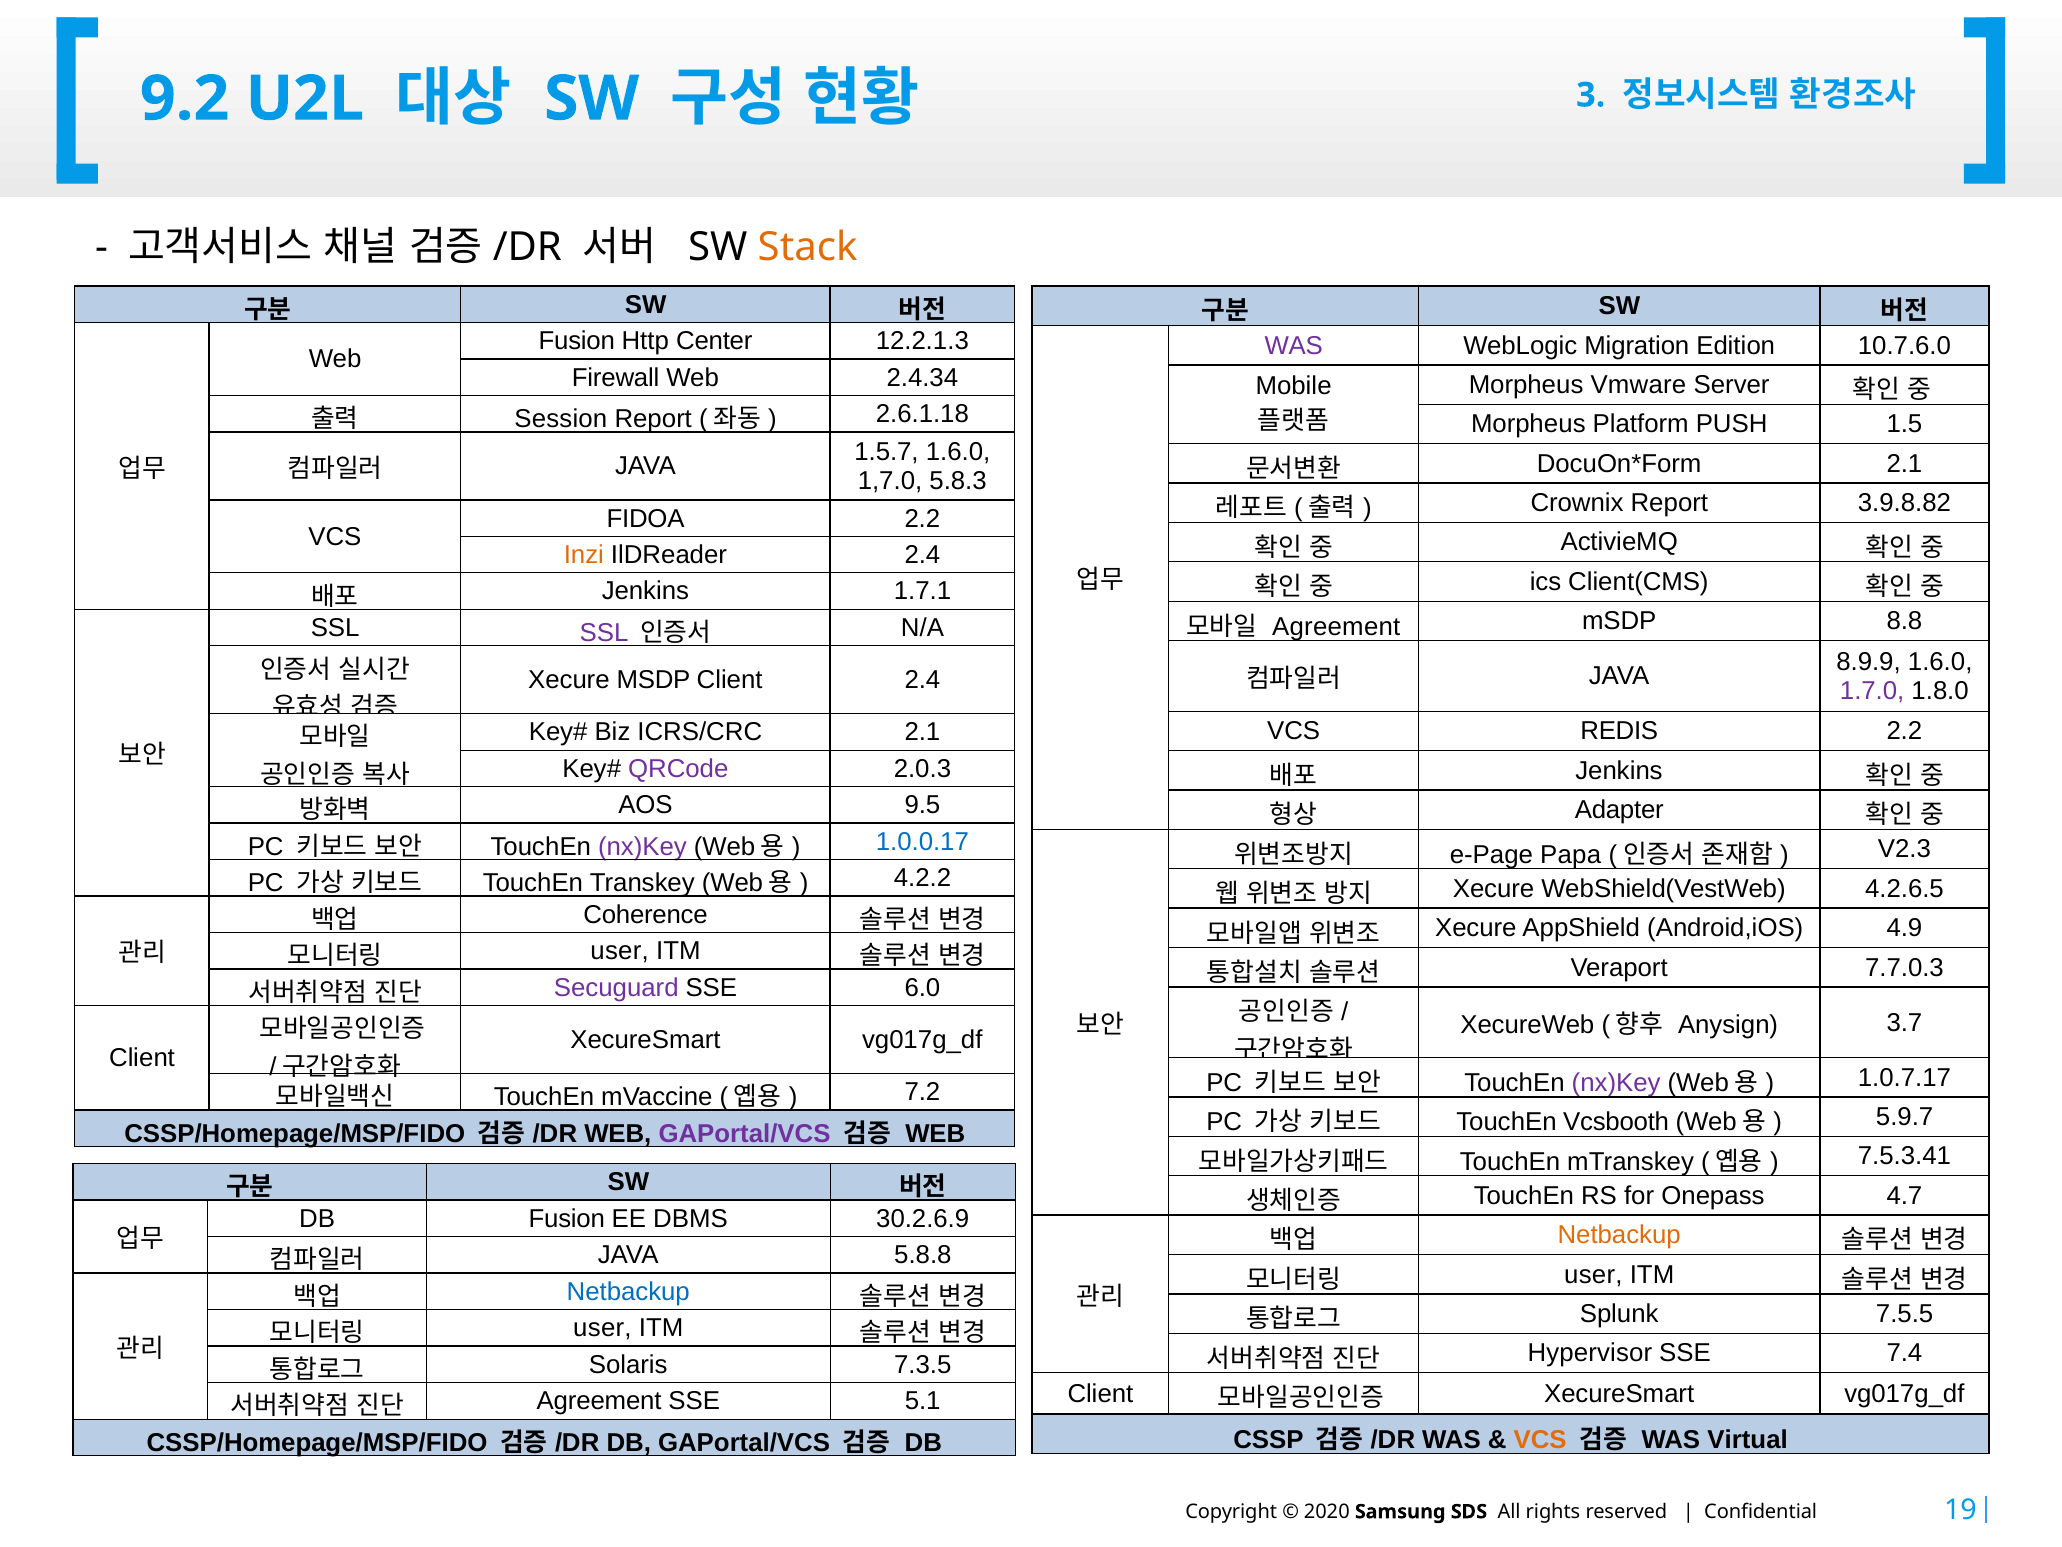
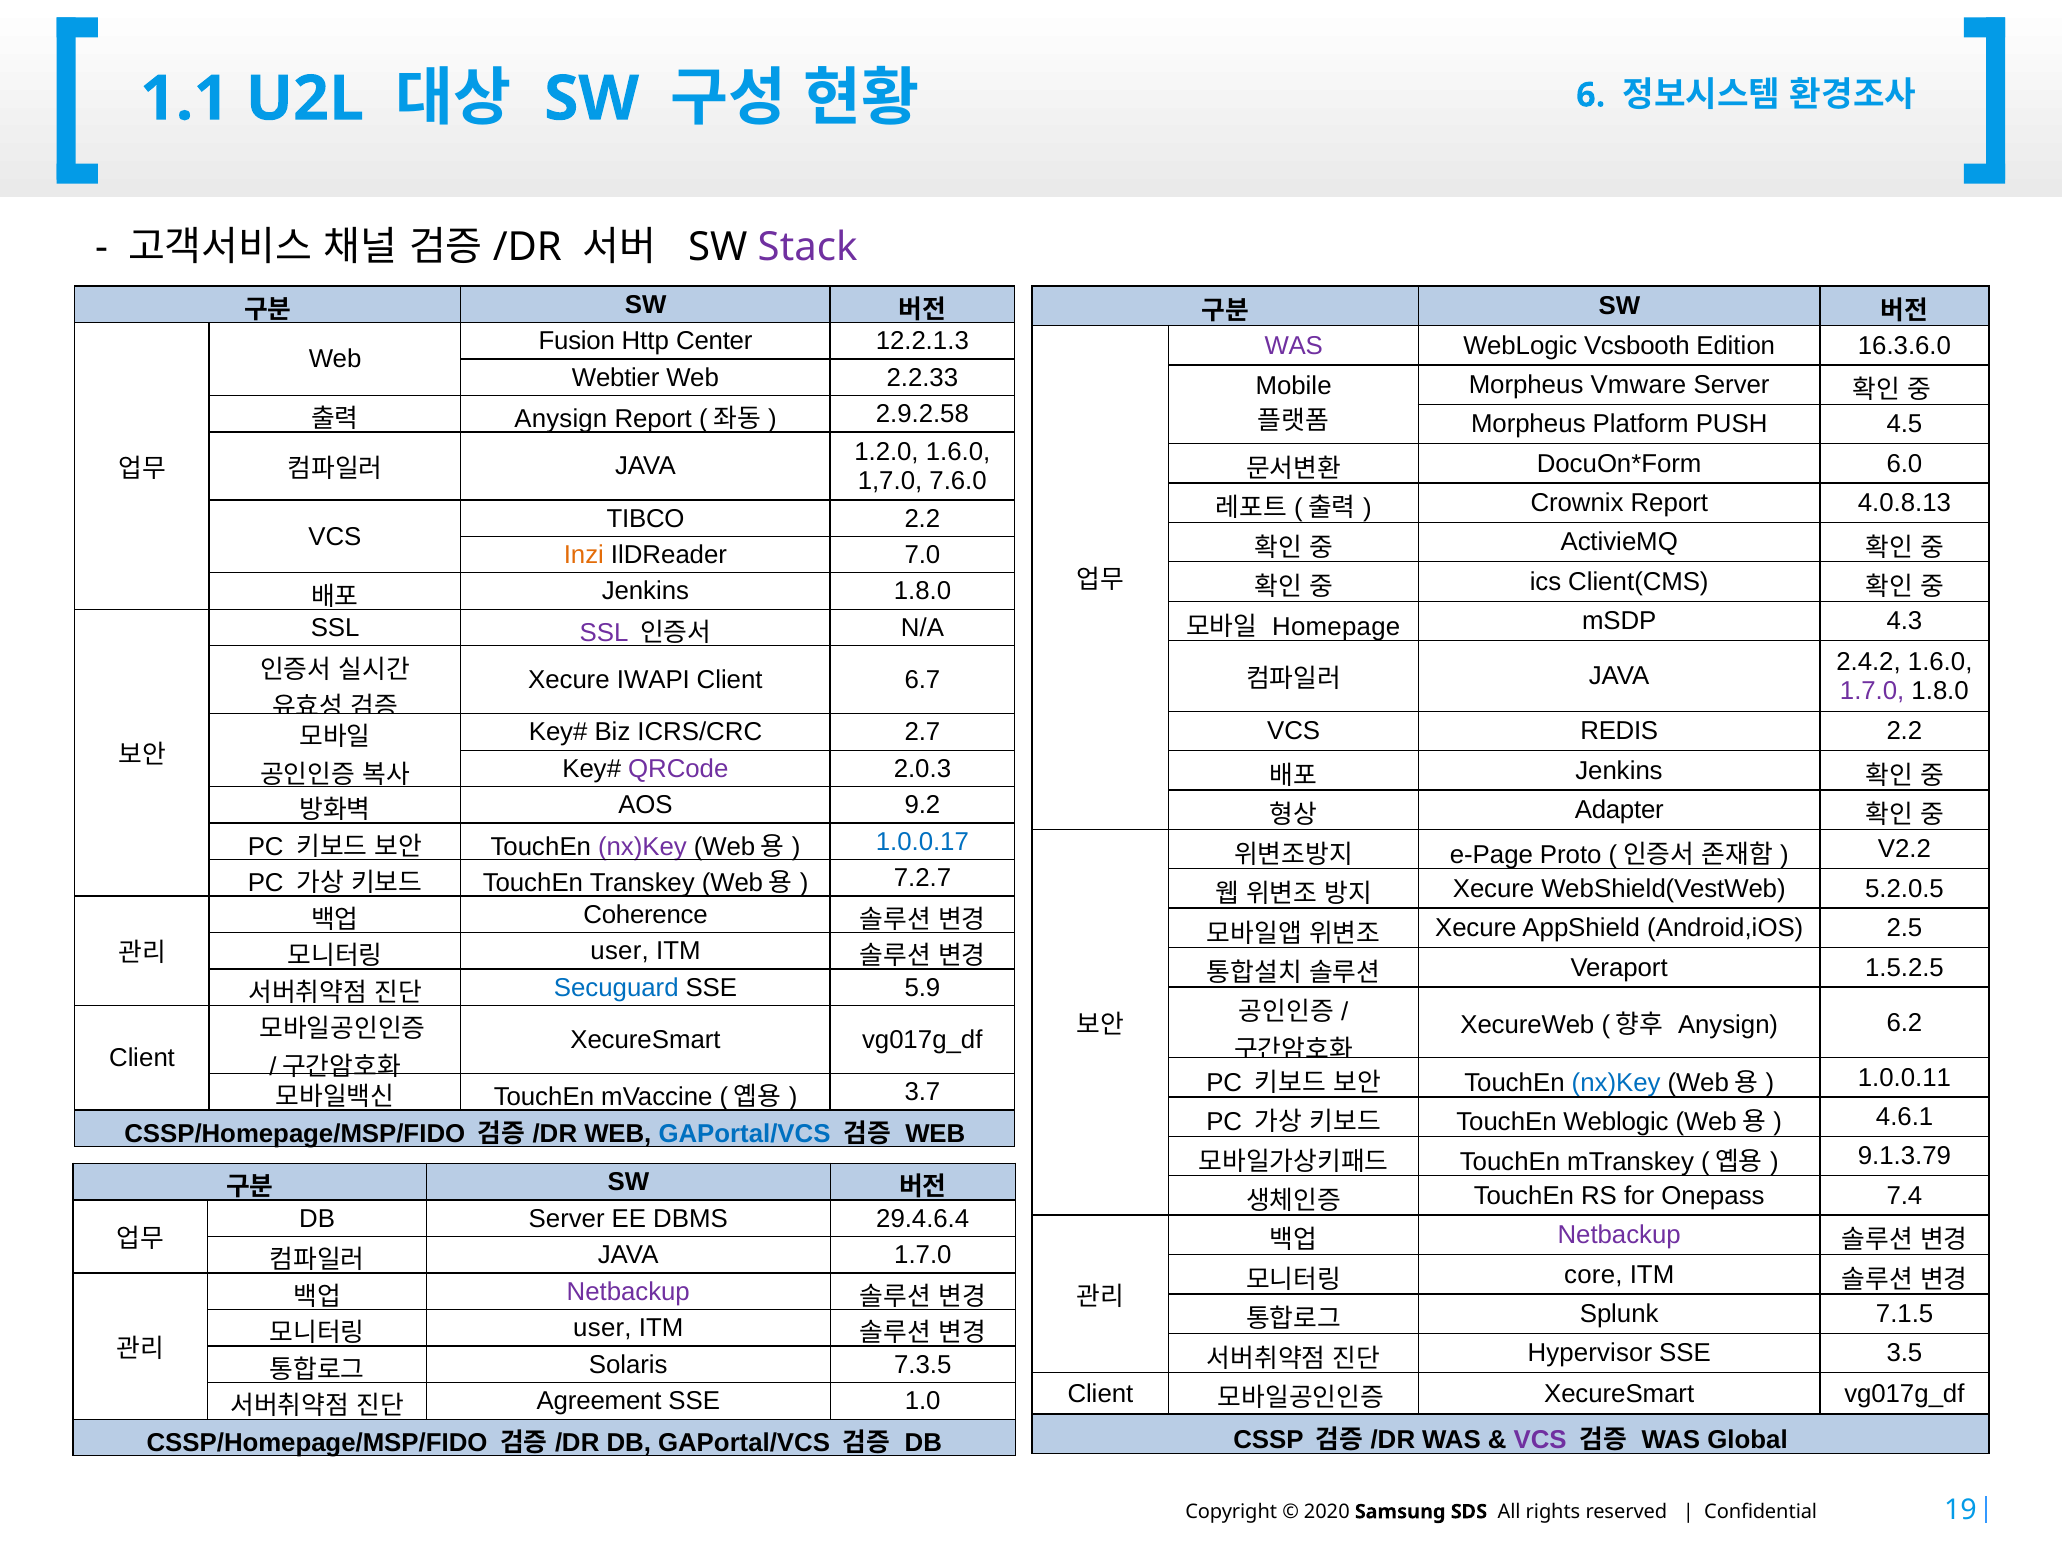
9.2: 9.2 -> 1.1 (185, 99)
3: 3 -> 6 (1591, 95)
Stack colour: orange -> purple (808, 247)
Migration: Migration -> Vcsbooth (1637, 345)
10.7.6.0: 10.7.6.0 -> 16.3.6.0 (1904, 345)
Firewall: Firewall -> Webtier (616, 377)
2.4.34: 2.4.34 -> 2.2.33 (922, 377)
Session: Session -> Anysign (561, 419)
2.6.1.18: 2.6.1.18 -> 2.9.2.58 (922, 414)
1.5: 1.5 -> 4.5 (1904, 424)
1.5.7: 1.5.7 -> 1.2.0 (886, 452)
2.1: 2.1 -> 6.0 (1904, 464)
5.8.3: 5.8.3 -> 7.6.0 (958, 481)
3.9.8.82: 3.9.8.82 -> 4.0.8.13 (1904, 503)
FIDOA: FIDOA -> TIBCO (646, 518)
IlDReader 2.4: 2.4 -> 7.0 (922, 555)
Jenkins 1.7.1: 1.7.1 -> 1.8.0 (923, 591)
Agreement: Agreement -> Homepage (1336, 626)
8.8: 8.8 -> 4.3 (1904, 621)
8.9.9: 8.9.9 -> 2.4.2 (1869, 662)
Xecure MSDP: MSDP -> IWAPI (653, 680)
Client 2.4: 2.4 -> 6.7 (922, 680)
ICRS/CRC 2.1: 2.1 -> 2.7 (922, 732)
9.5: 9.5 -> 9.2 (922, 805)
Papa: Papa -> Proto (1571, 854)
V2.3: V2.3 -> V2.2 (1904, 849)
4.2.2: 4.2.2 -> 7.2.7 (923, 878)
4.2.6.5: 4.2.6.5 -> 5.2.0.5 (1904, 889)
4.9: 4.9 -> 2.5 (1904, 928)
7.7.0.3: 7.7.0.3 -> 1.5.2.5 (1904, 967)
Secuguard colour: purple -> blue (616, 987)
6.0: 6.0 -> 5.9 (922, 987)
3.7: 3.7 -> 6.2 (1904, 1022)
nx)Key colour: purple -> blue (1616, 1083)
1.0.7.17: 1.0.7.17 -> 1.0.0.11 (1904, 1077)
7.2: 7.2 -> 3.7 (922, 1092)
TouchEn Vcsbooth: Vcsbooth -> Weblogic (1616, 1122)
5.9.7: 5.9.7 -> 4.6.1 (1905, 1117)
GAPortal/VCS colour: purple -> blue (745, 1133)
7.5.3.41: 7.5.3.41 -> 9.1.3.79 (1904, 1156)
4.7: 4.7 -> 7.4 (1904, 1195)
DB Fusion: Fusion -> Server (567, 1218)
30.2.6.9: 30.2.6.9 -> 29.4.6.4 (923, 1218)
Netbackup colour: orange -> purple (1619, 1235)
JAVA 5.8.8: 5.8.8 -> 1.7.0 (923, 1255)
user: user -> core (1593, 1274)
Netbackup colour: blue -> purple (628, 1291)
7.5.5: 7.5.5 -> 7.1.5 (1905, 1314)
7.4: 7.4 -> 3.5 (1904, 1353)
5.1: 5.1 -> 1.0 (923, 1401)
VCS colour: orange -> purple (1540, 1439)
Virtual: Virtual -> Global (1748, 1439)
